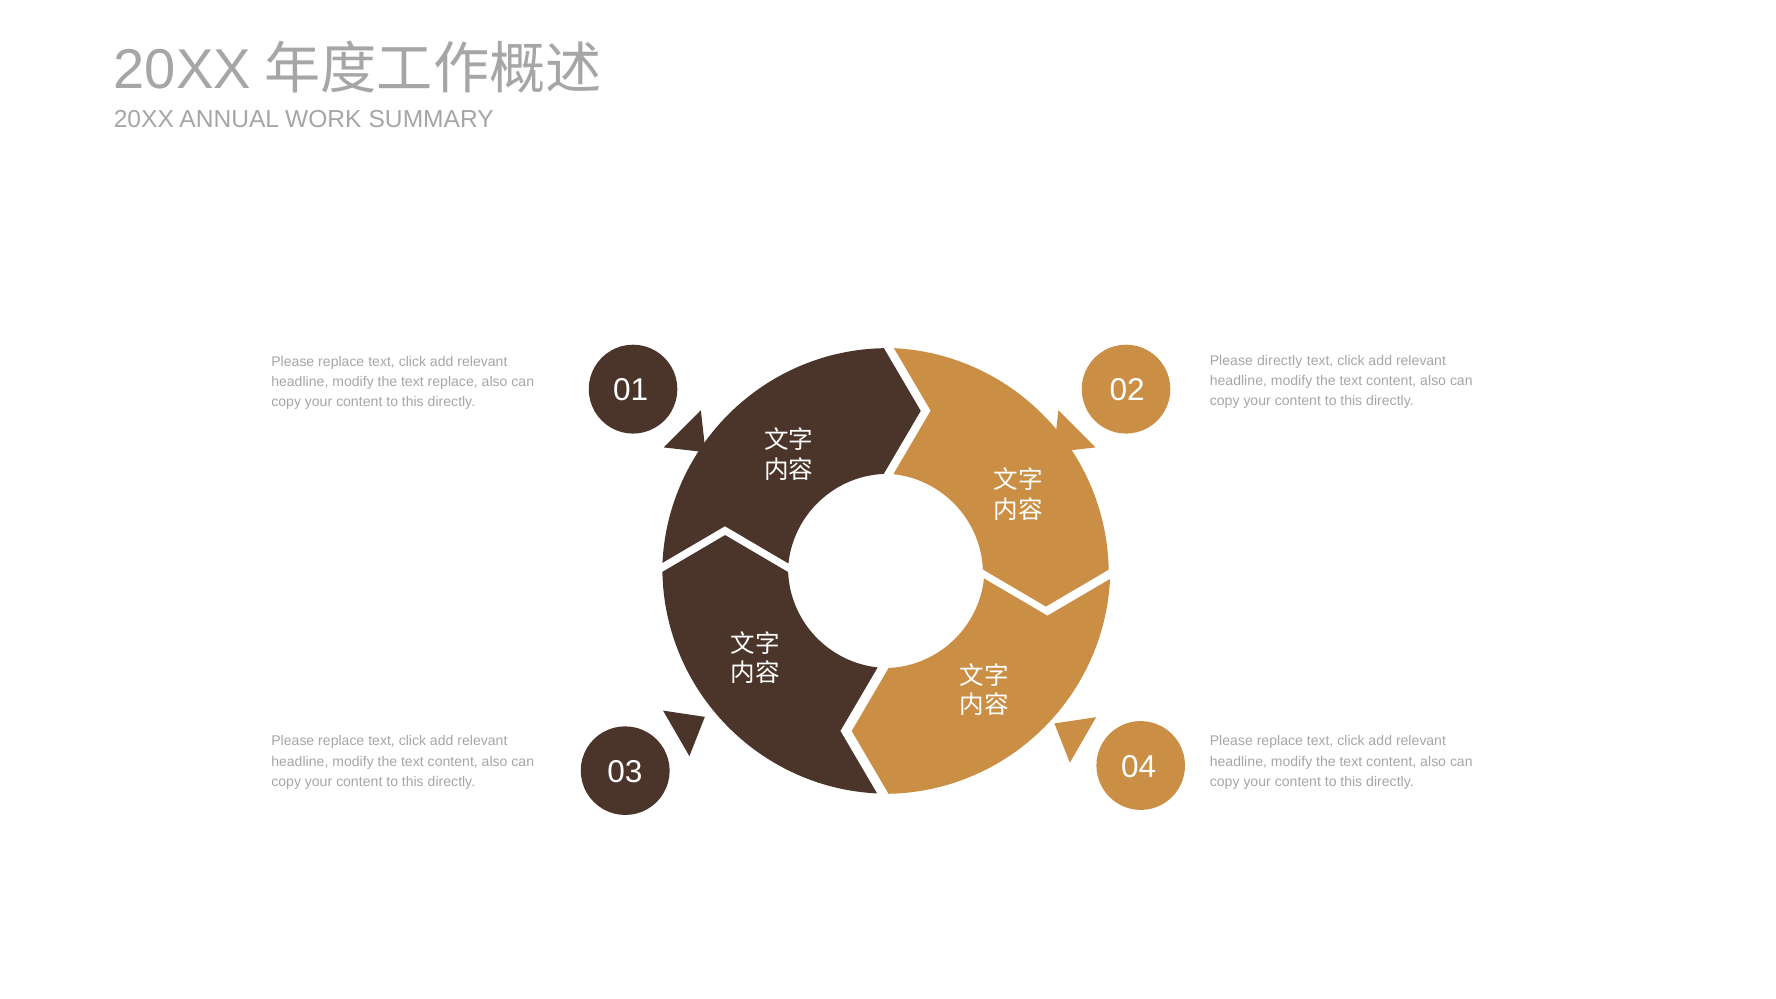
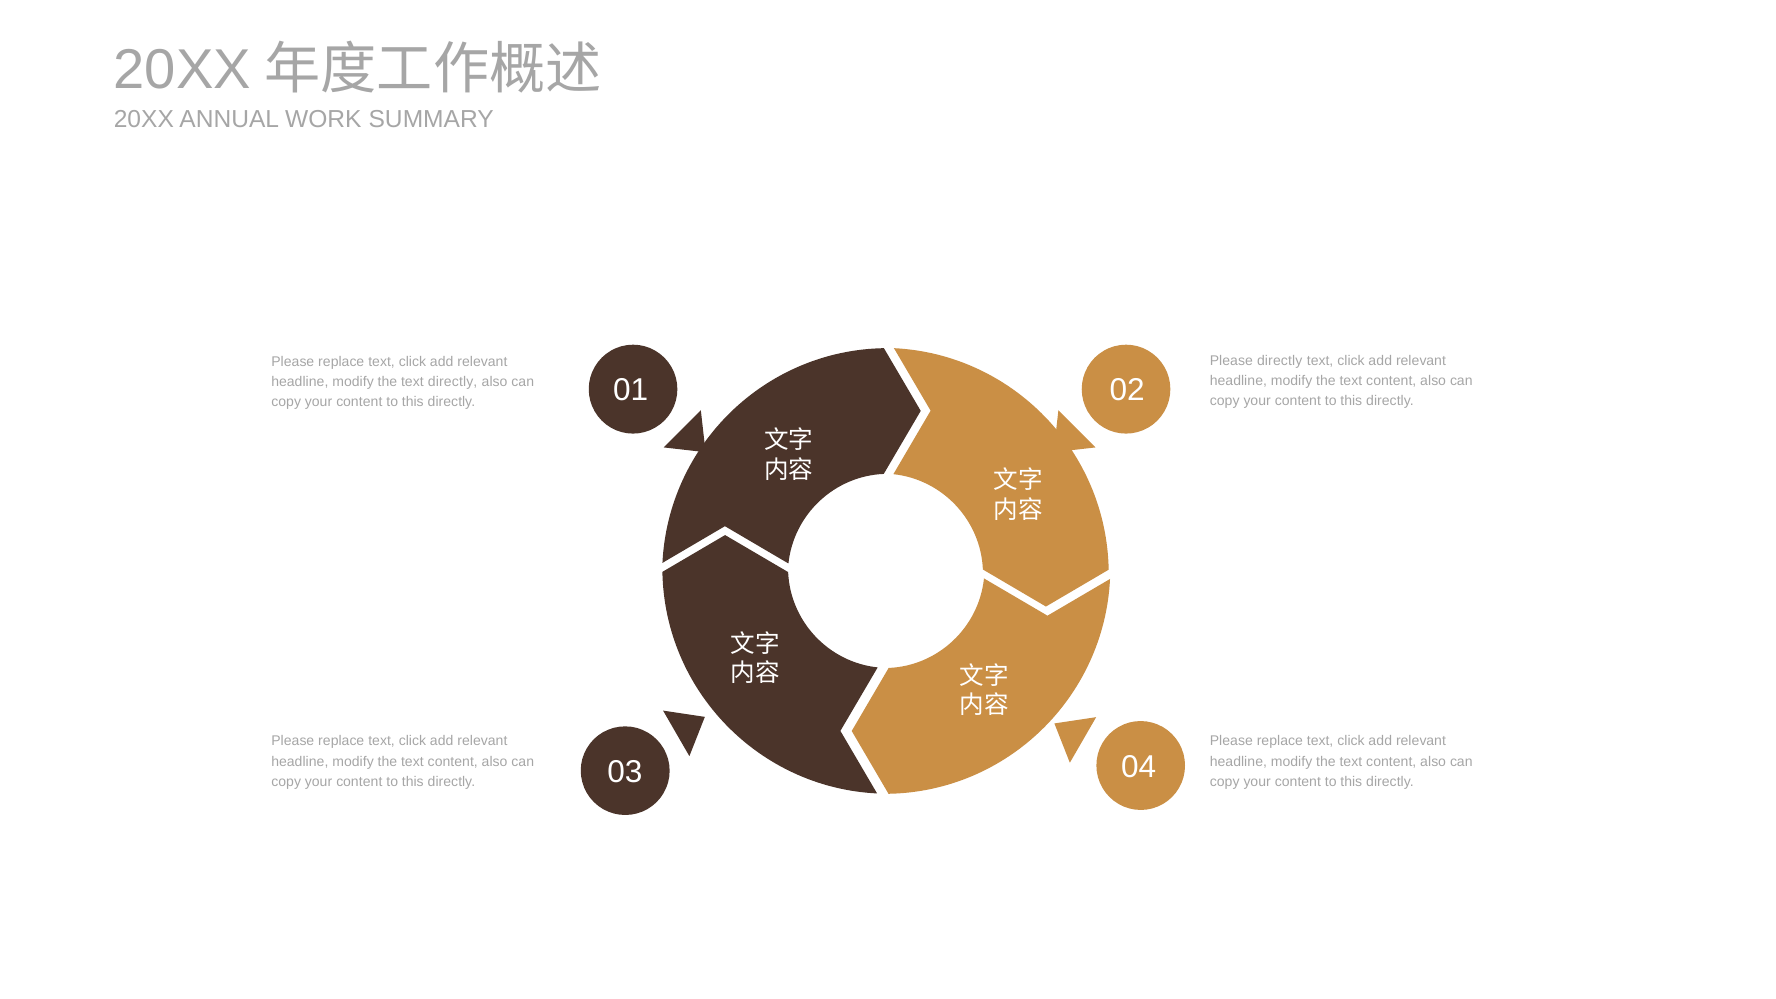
text replace: replace -> directly (453, 382)
